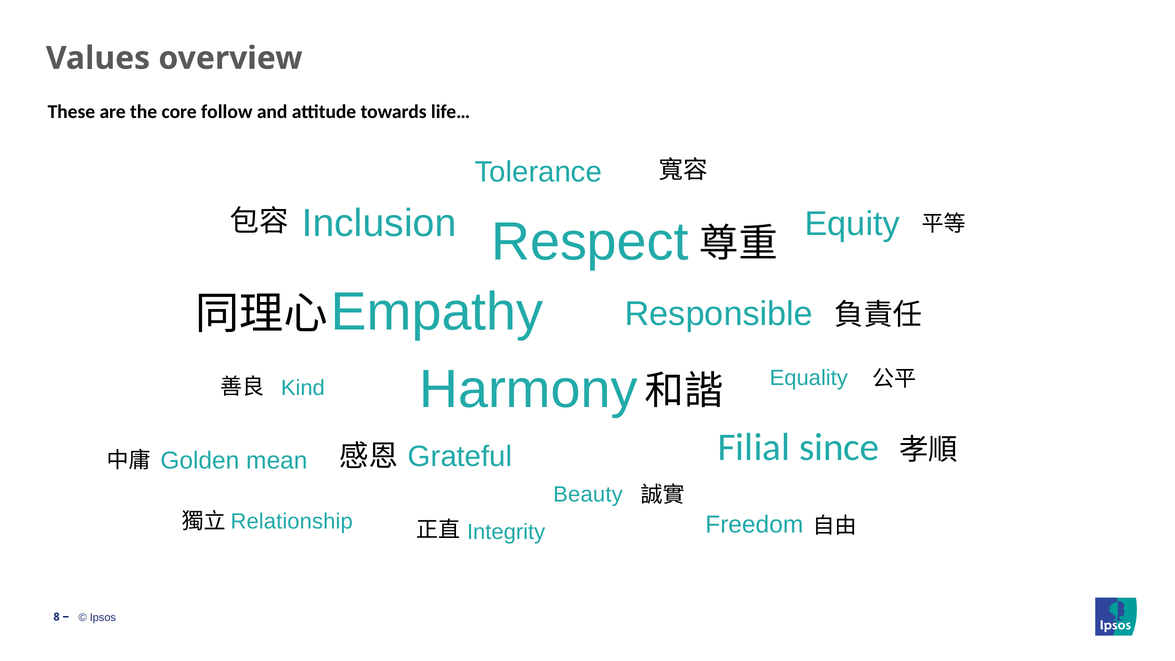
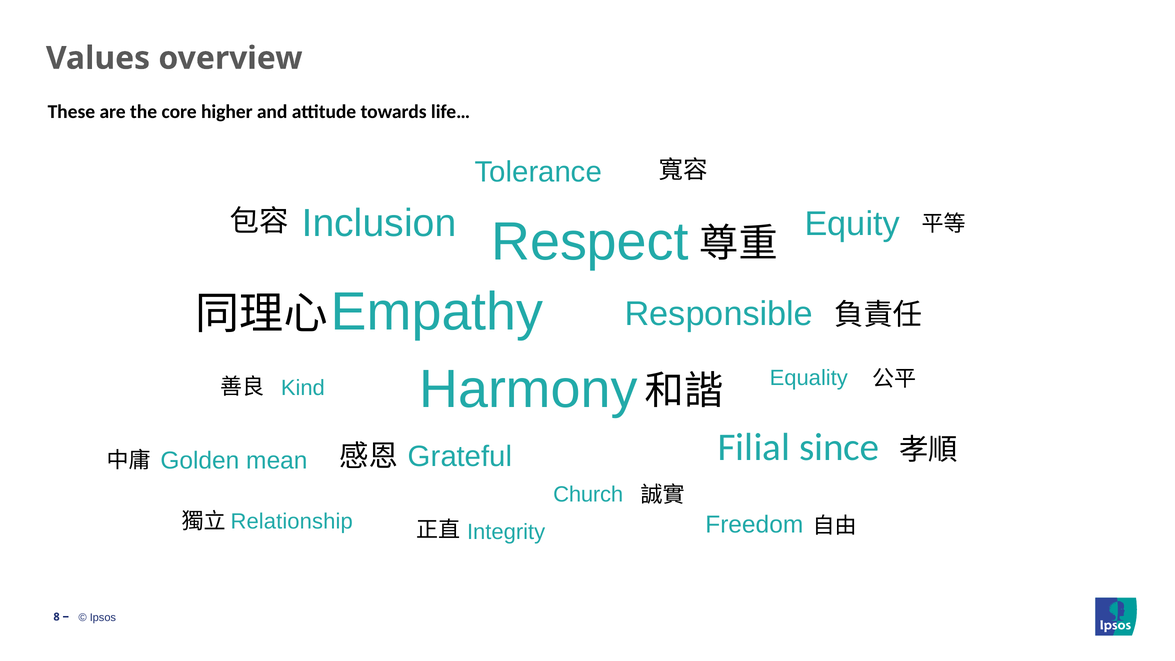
follow: follow -> higher (227, 112)
Beauty: Beauty -> Church (588, 495)
